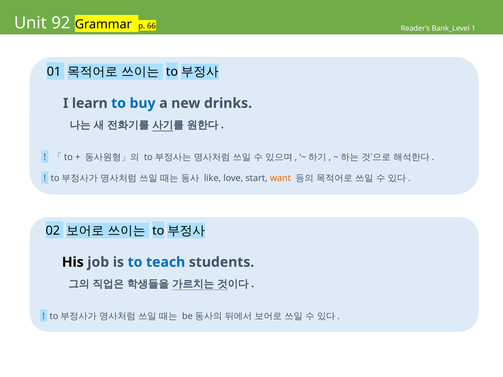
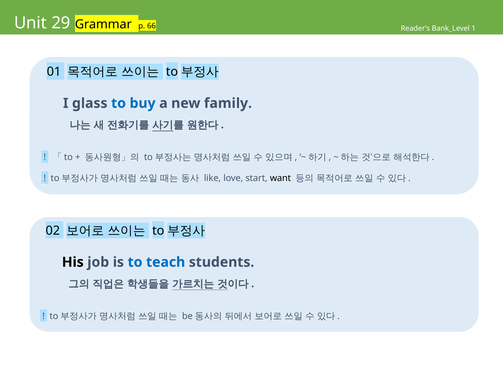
92: 92 -> 29 (61, 23)
learn: learn -> glass (90, 103)
drinks: drinks -> family (228, 103)
want colour: orange -> black (280, 178)
